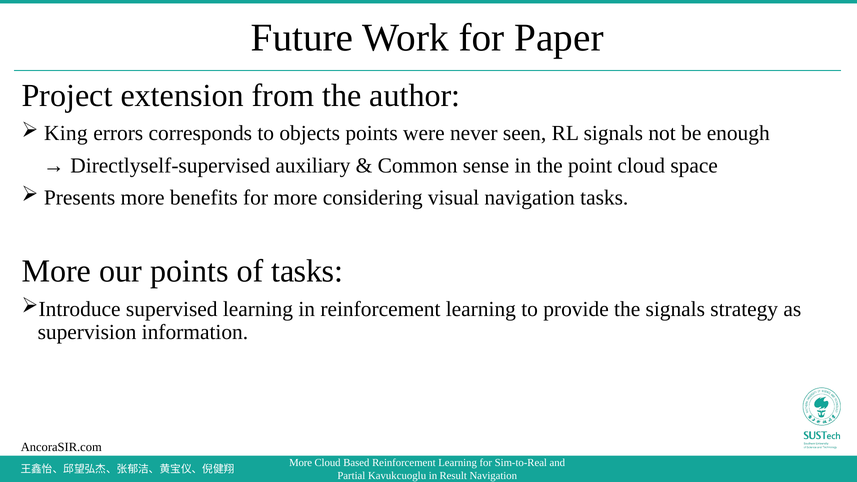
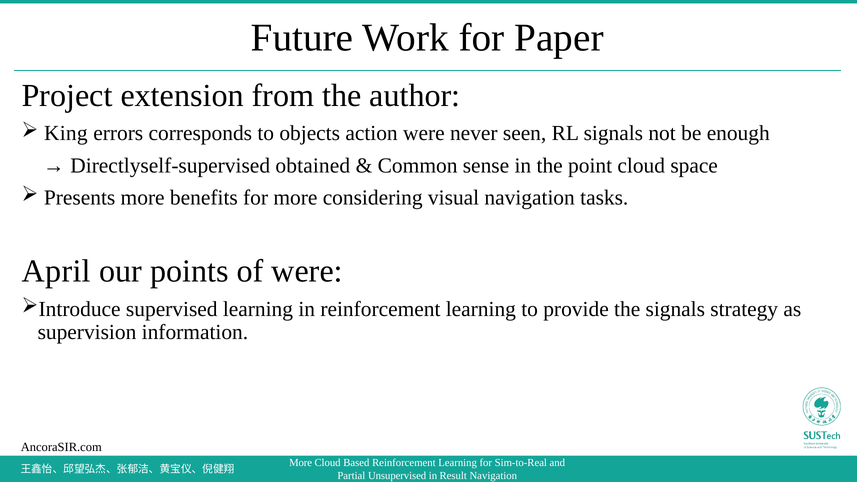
objects points: points -> action (372, 133)
auxiliary: auxiliary -> obtained (313, 165)
More: More -> April (56, 271)
of tasks: tasks -> were (307, 271)
Kavukcuoglu: Kavukcuoglu -> Unsupervised (397, 476)
